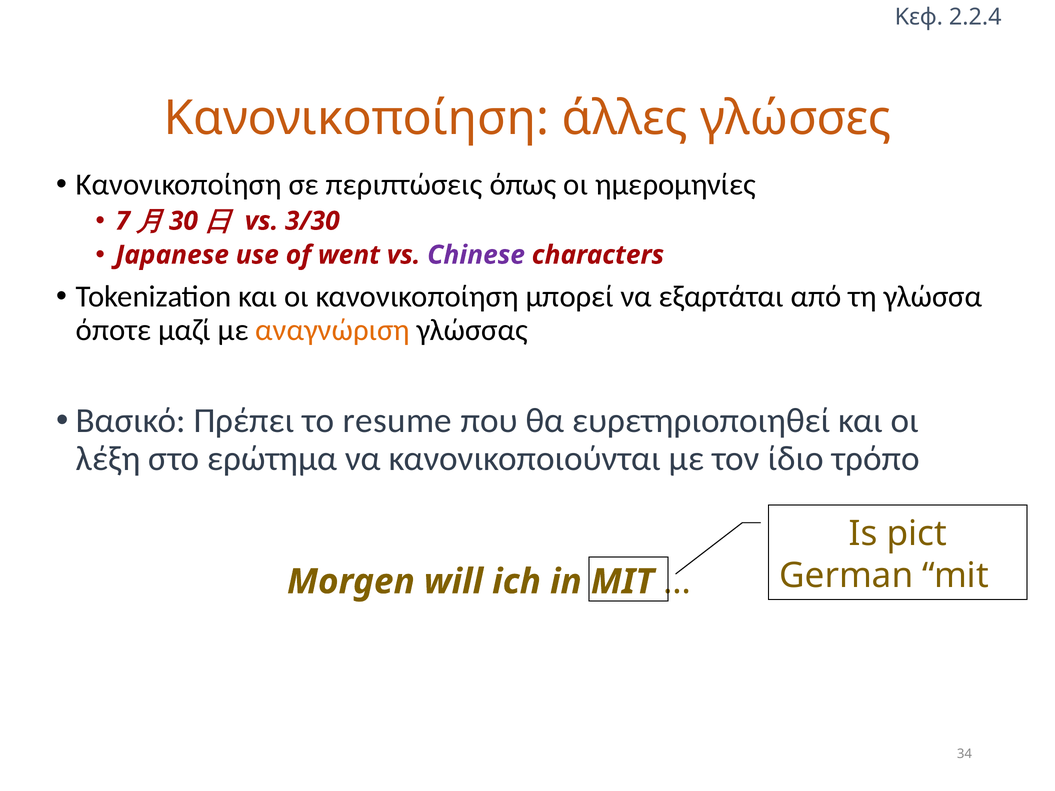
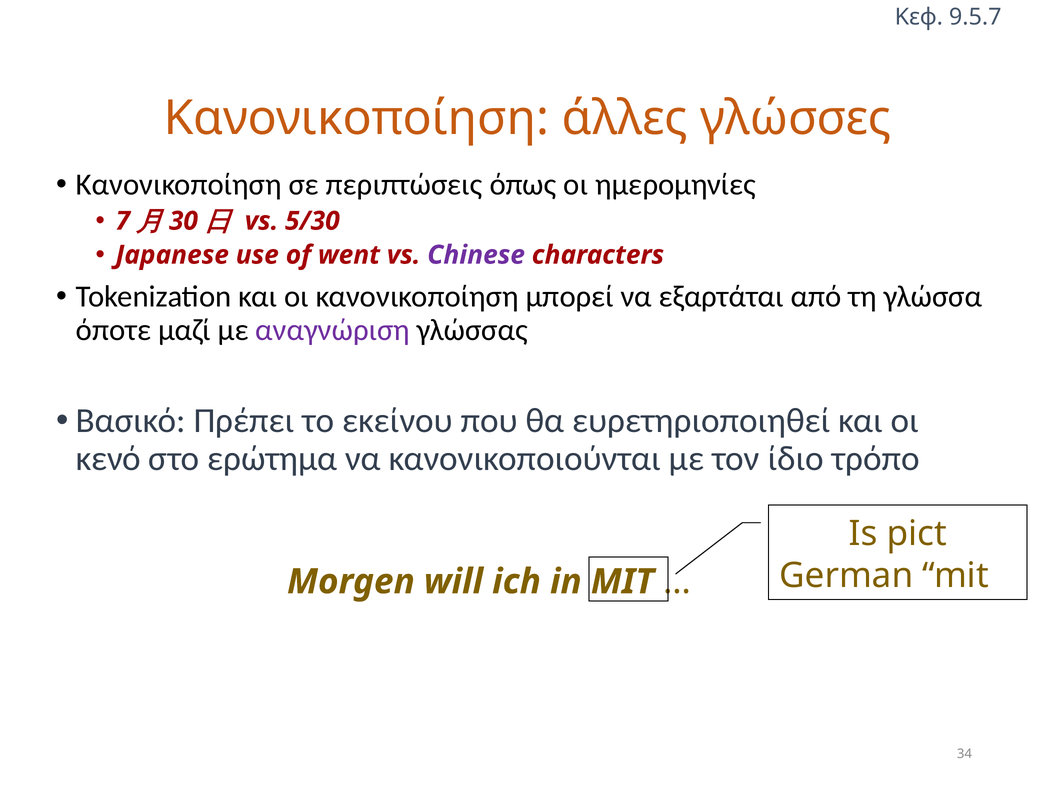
2.2.4: 2.2.4 -> 9.5.7 (975, 17)
3/30: 3/30 -> 5/30 (312, 221)
αναγνώριση colour: orange -> purple (333, 330)
resume: resume -> εκείνου (397, 421)
λέξη: λέξη -> κενό (108, 459)
